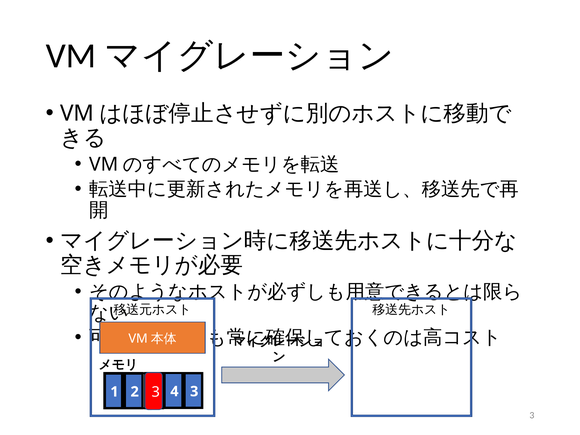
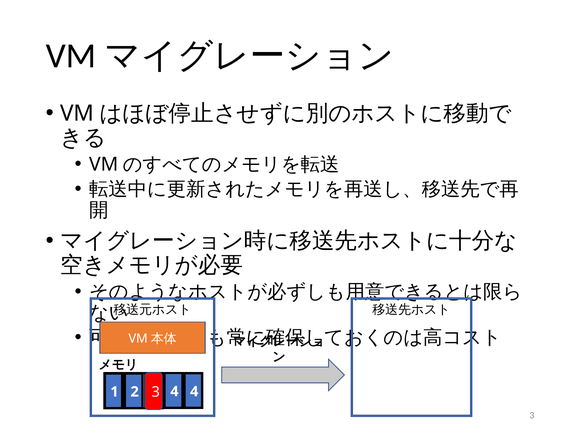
4 3: 3 -> 4 (194, 392)
